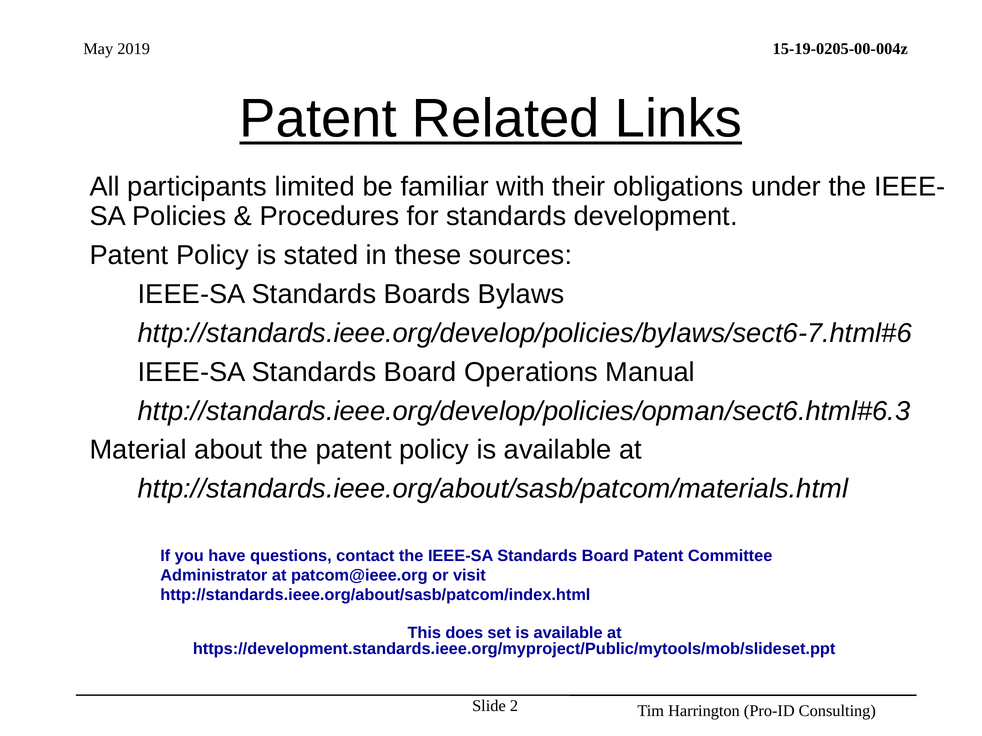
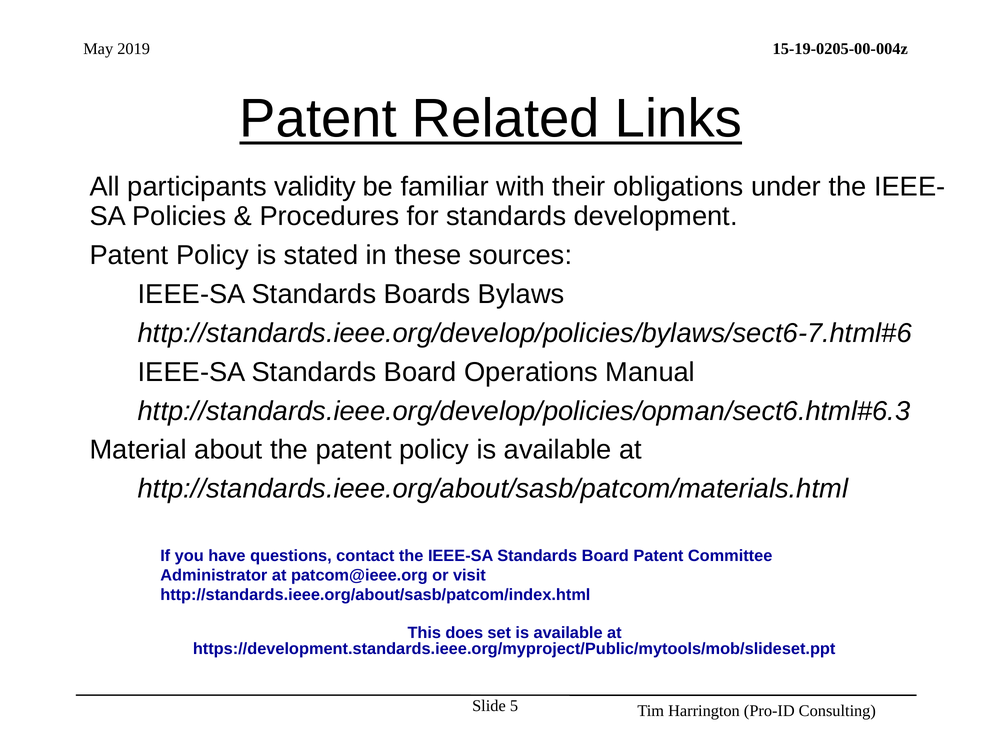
limited: limited -> validity (315, 187)
2: 2 -> 5 (514, 706)
